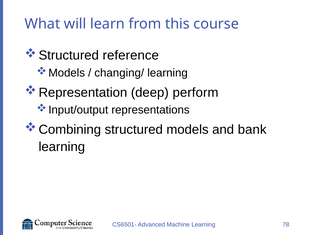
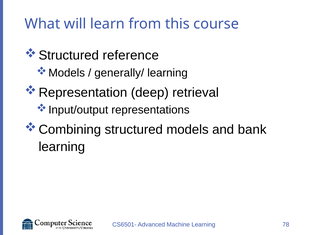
changing/: changing/ -> generally/ (119, 73)
perform: perform -> retrieval (196, 93)
